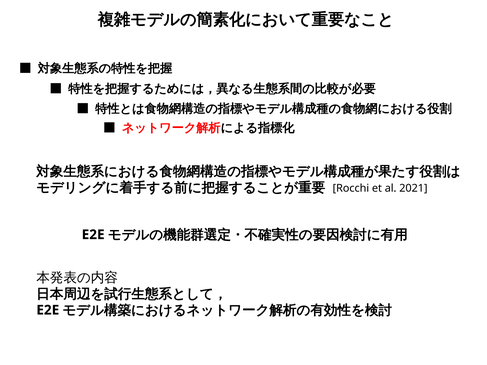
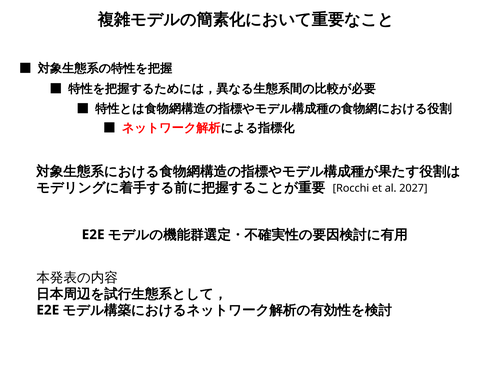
2021: 2021 -> 2027 (413, 189)
